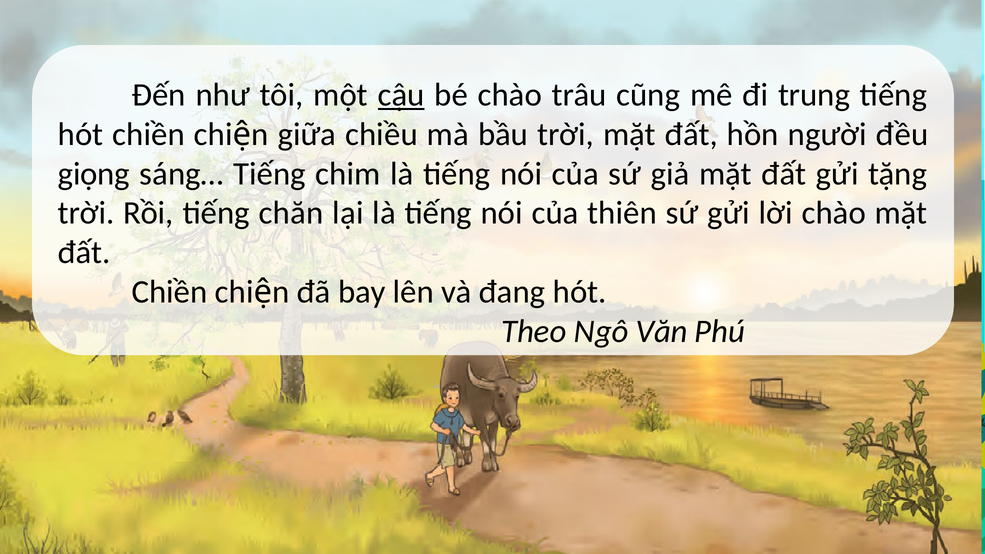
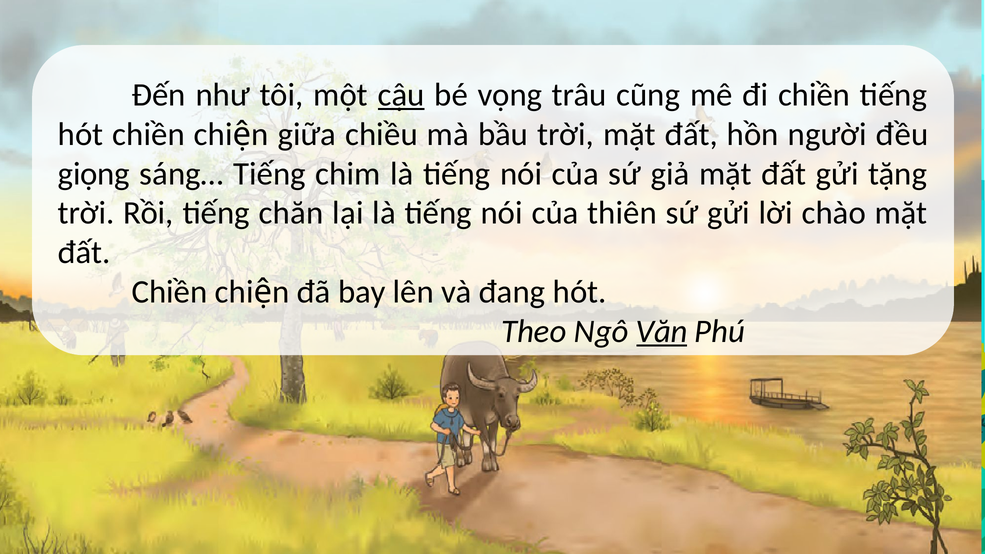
bé chào: chào -> vọng (510, 95)
đi trung: trung -> chiền (814, 95)
Văn underline: none -> present (662, 331)
